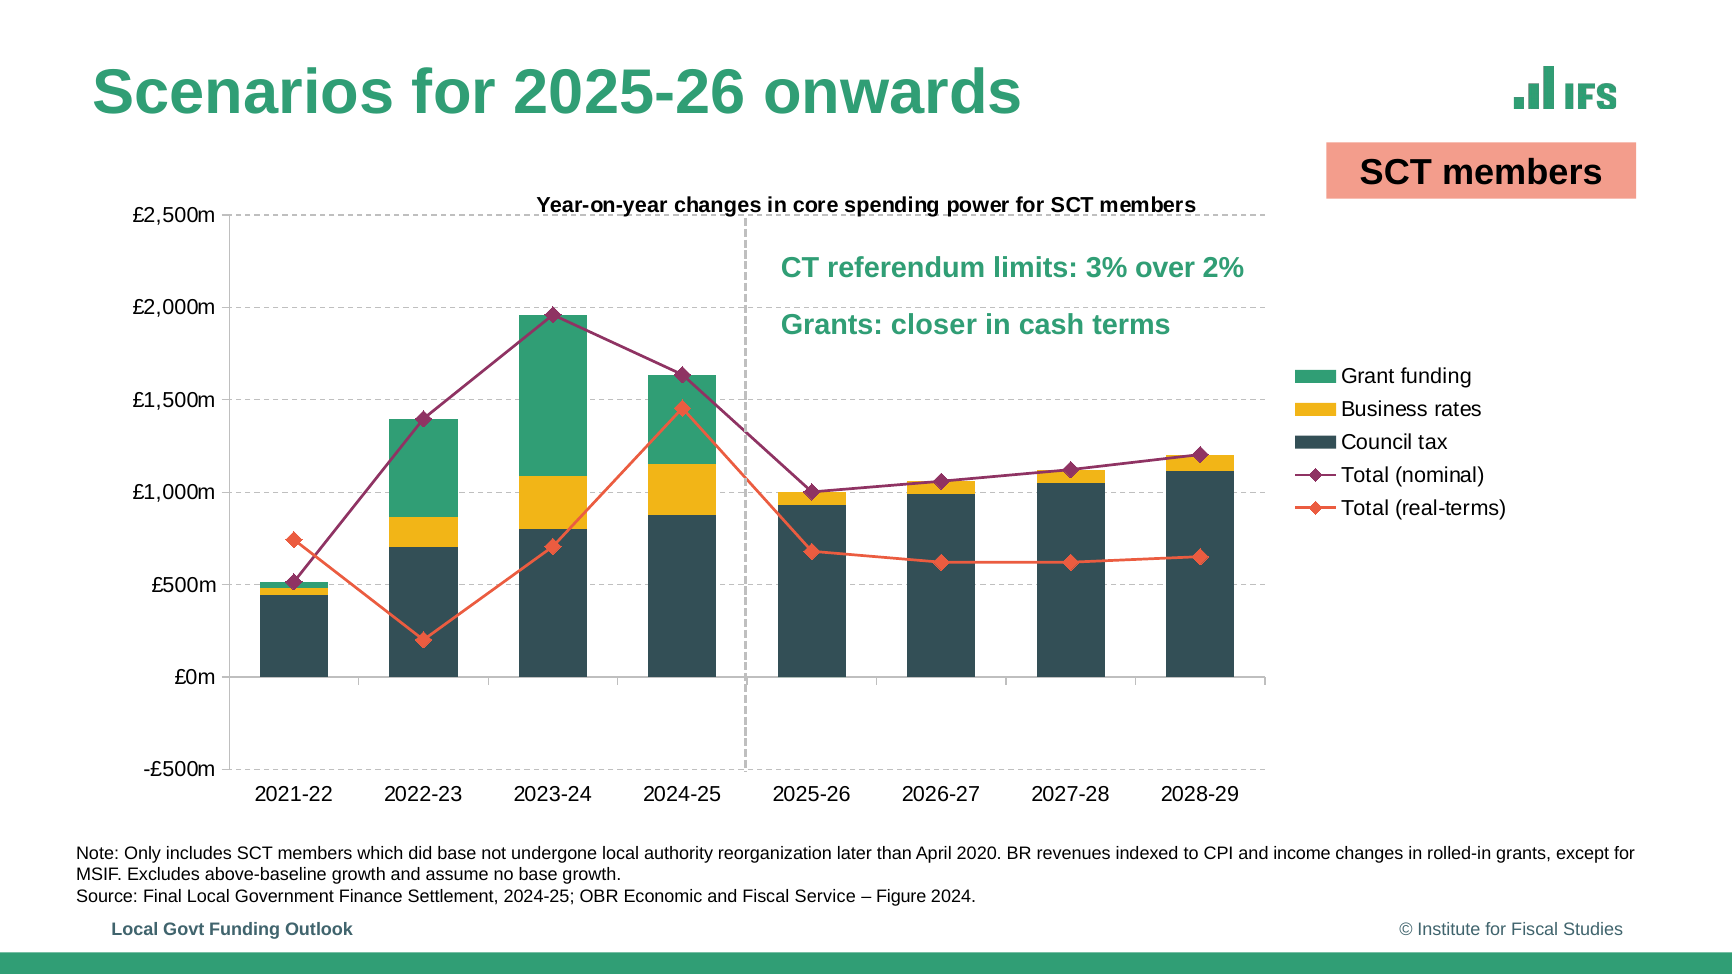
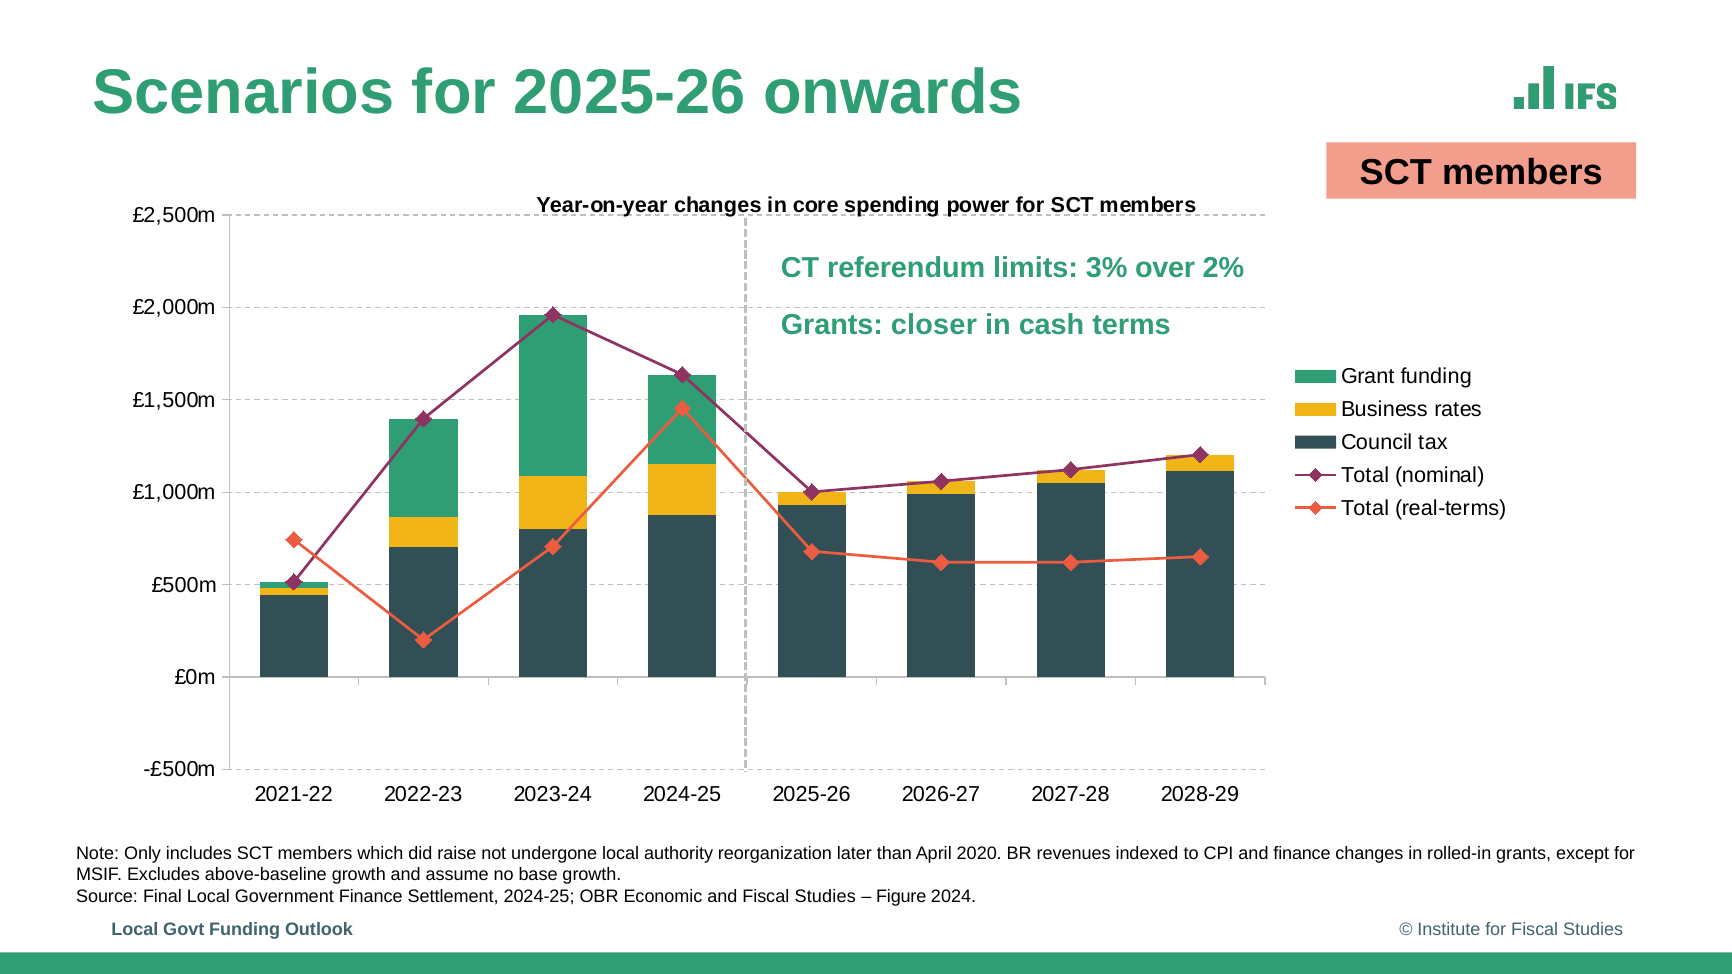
did base: base -> raise (457, 854)
and income: income -> finance (1302, 854)
and Fiscal Service: Service -> Studies (825, 897)
